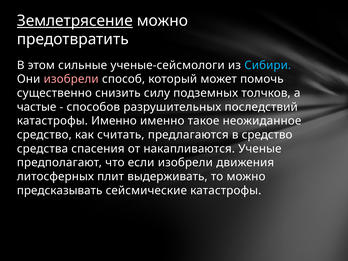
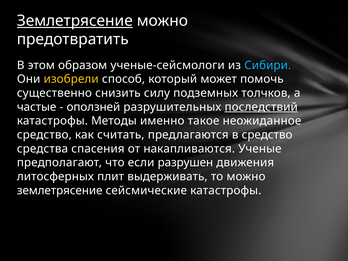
сильные: сильные -> образом (83, 65)
изобрели colour: pink -> yellow (71, 79)
способов: способов -> оползней (93, 107)
последствий underline: none -> present (261, 107)
катастрофы Именно: Именно -> Методы (114, 121)
если изобрели: изобрели -> разрушен (185, 163)
предсказывать: предсказывать -> землетрясение (60, 190)
